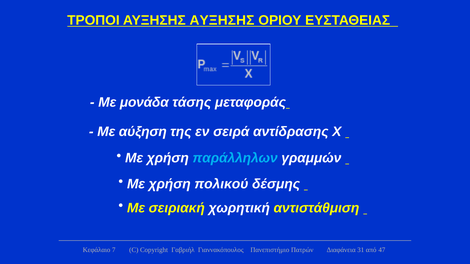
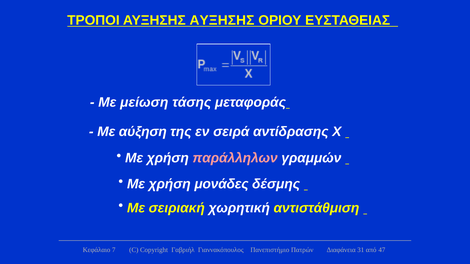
μονάδα: μονάδα -> μείωση (144, 103)
παράλληλων colour: light blue -> pink (235, 158)
πολικού: πολικού -> μονάδες (222, 184)
